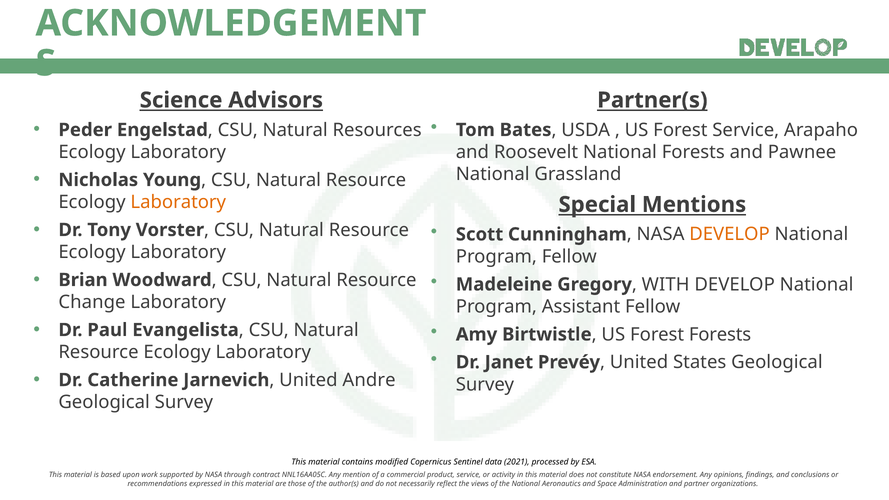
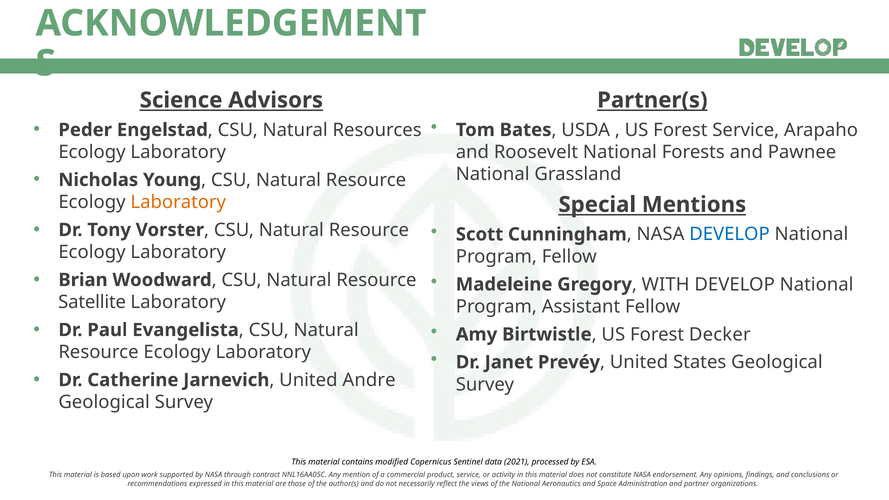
DEVELOP colour: orange -> blue (730, 234)
Change: Change -> Satellite (92, 302)
Forest Forests: Forests -> Decker (720, 334)
